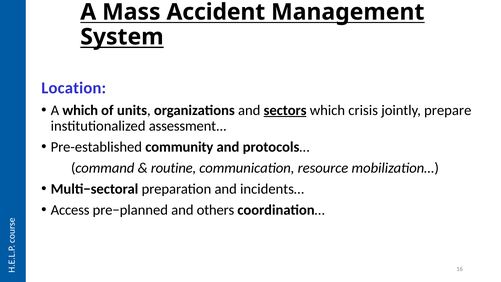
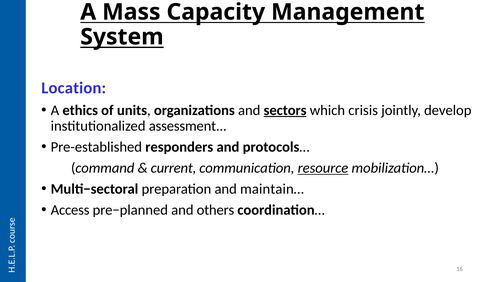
Accident: Accident -> Capacity (216, 12)
A which: which -> ethics (80, 110)
prepare: prepare -> develop (448, 110)
community: community -> responders (179, 147)
routine: routine -> current (174, 168)
resource underline: none -> present (323, 168)
incidents…: incidents… -> maintain… (272, 189)
